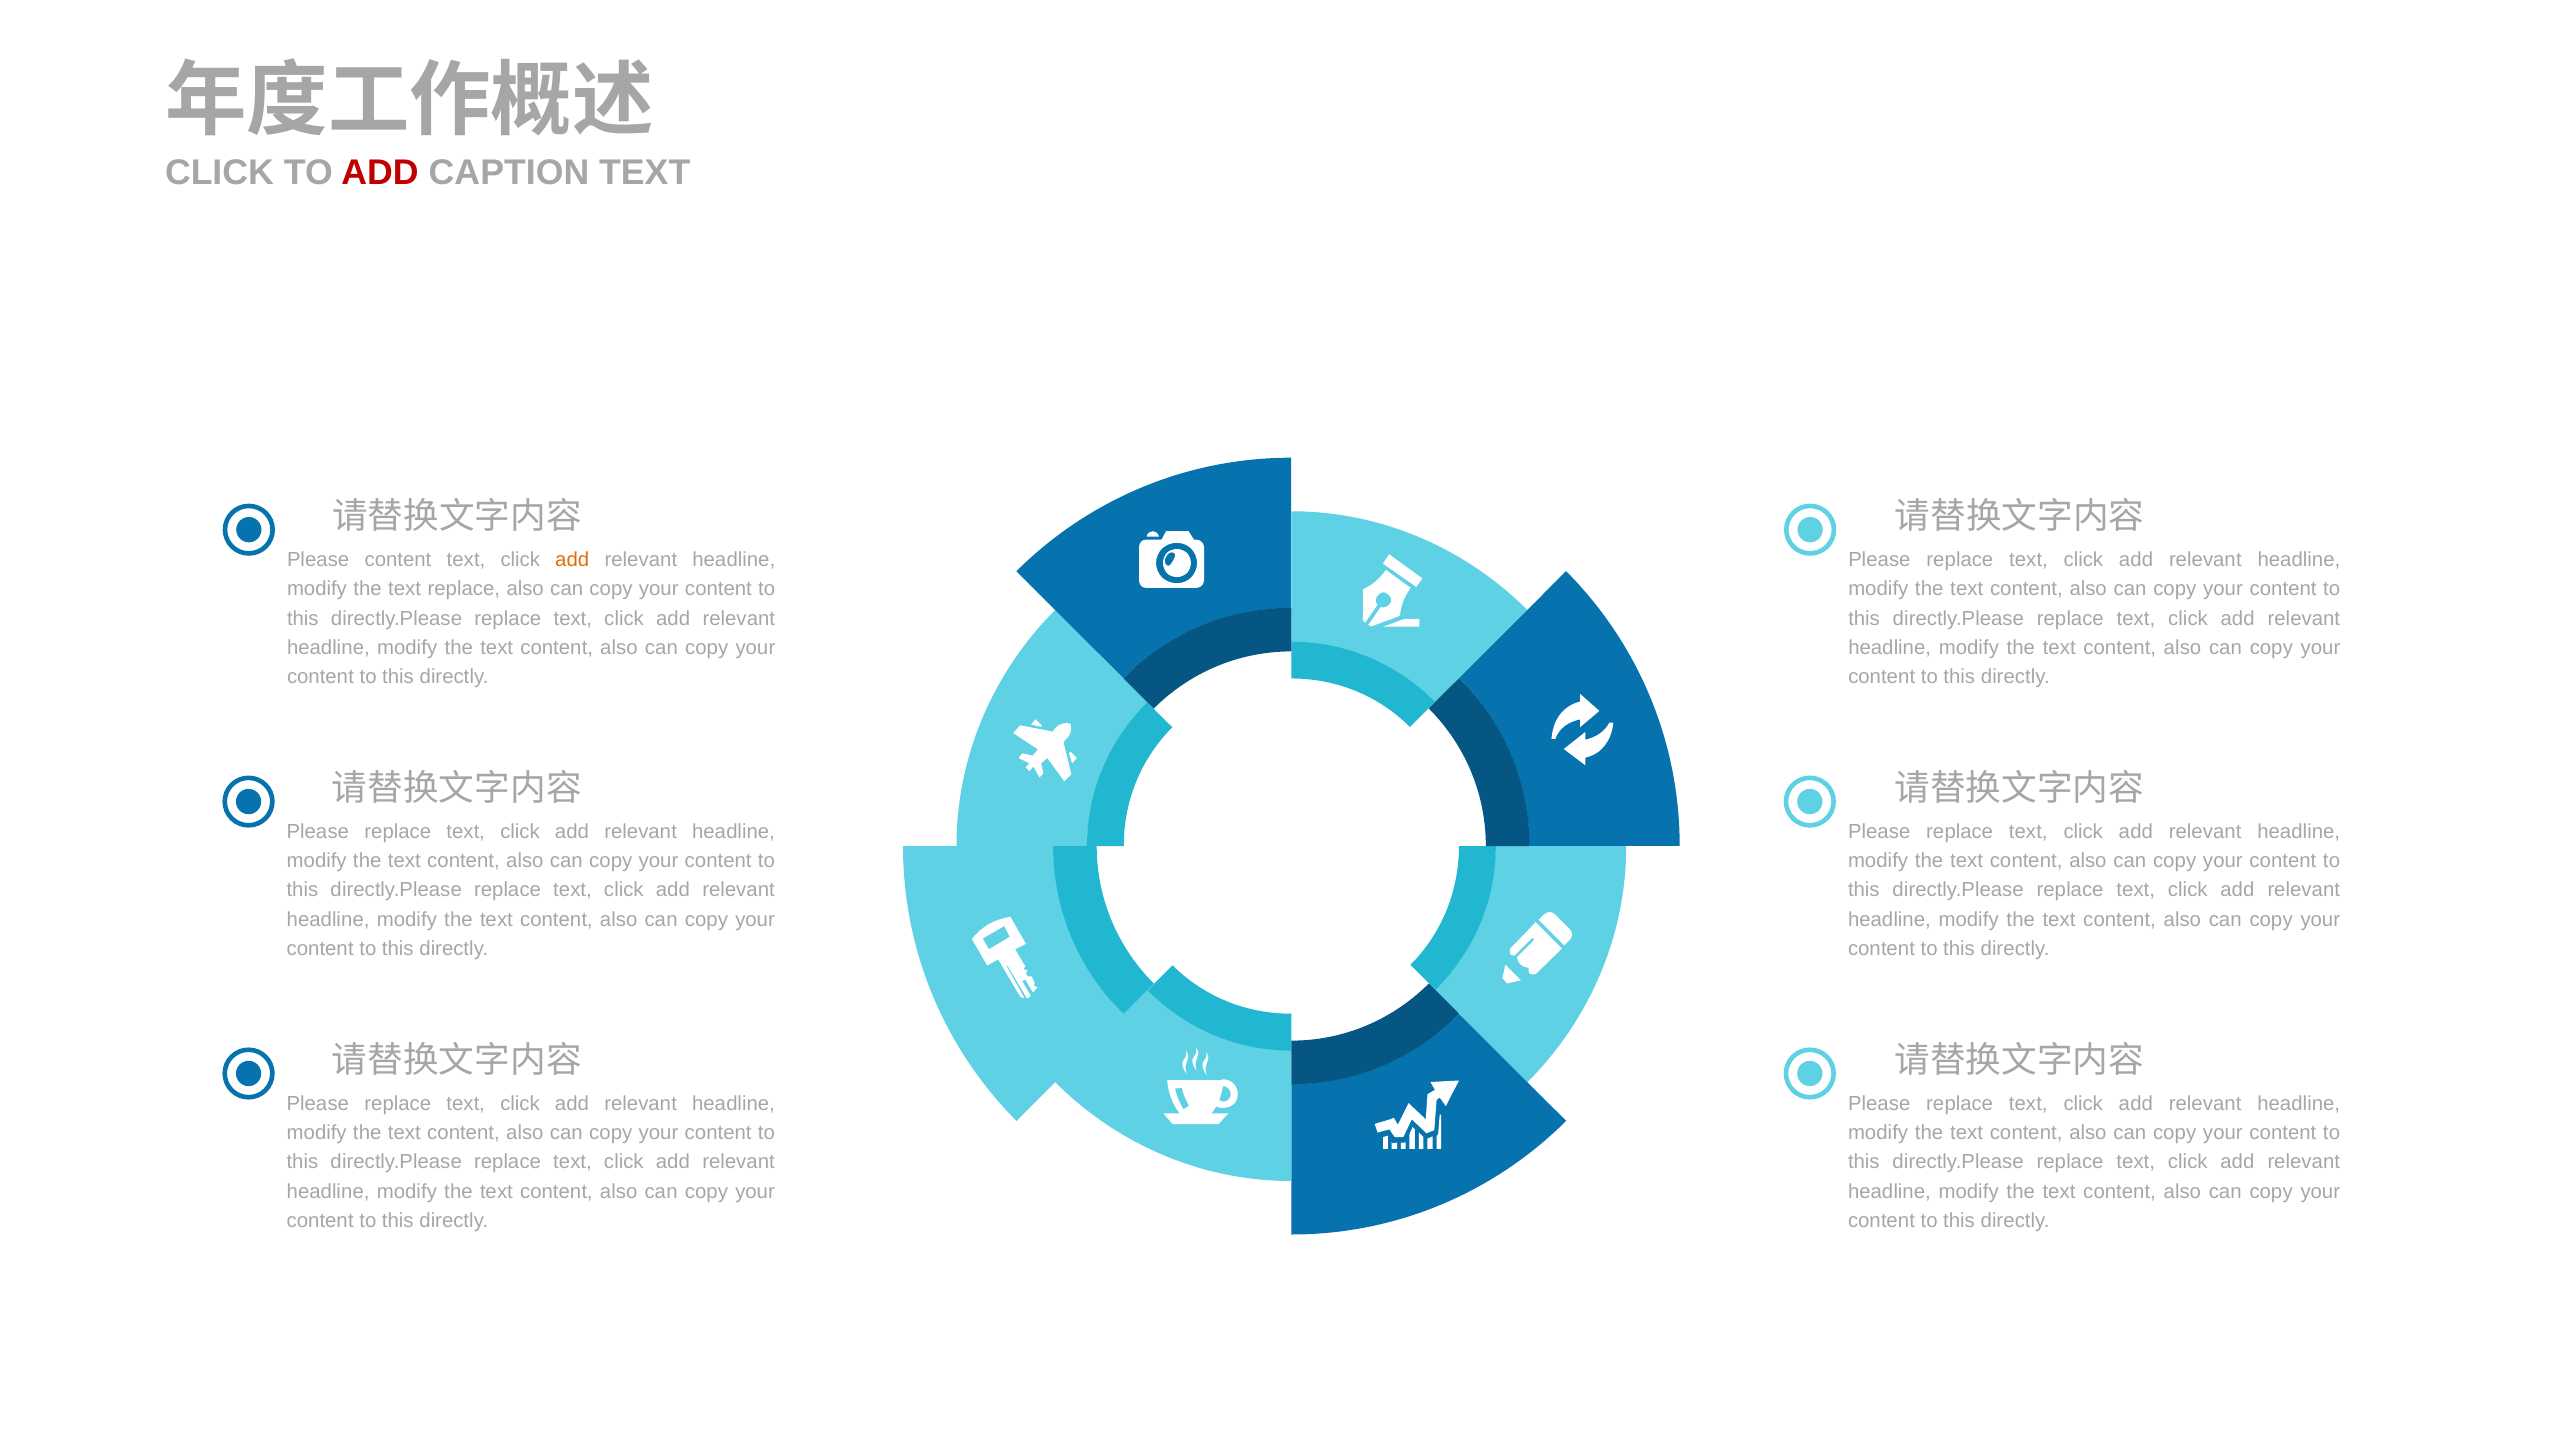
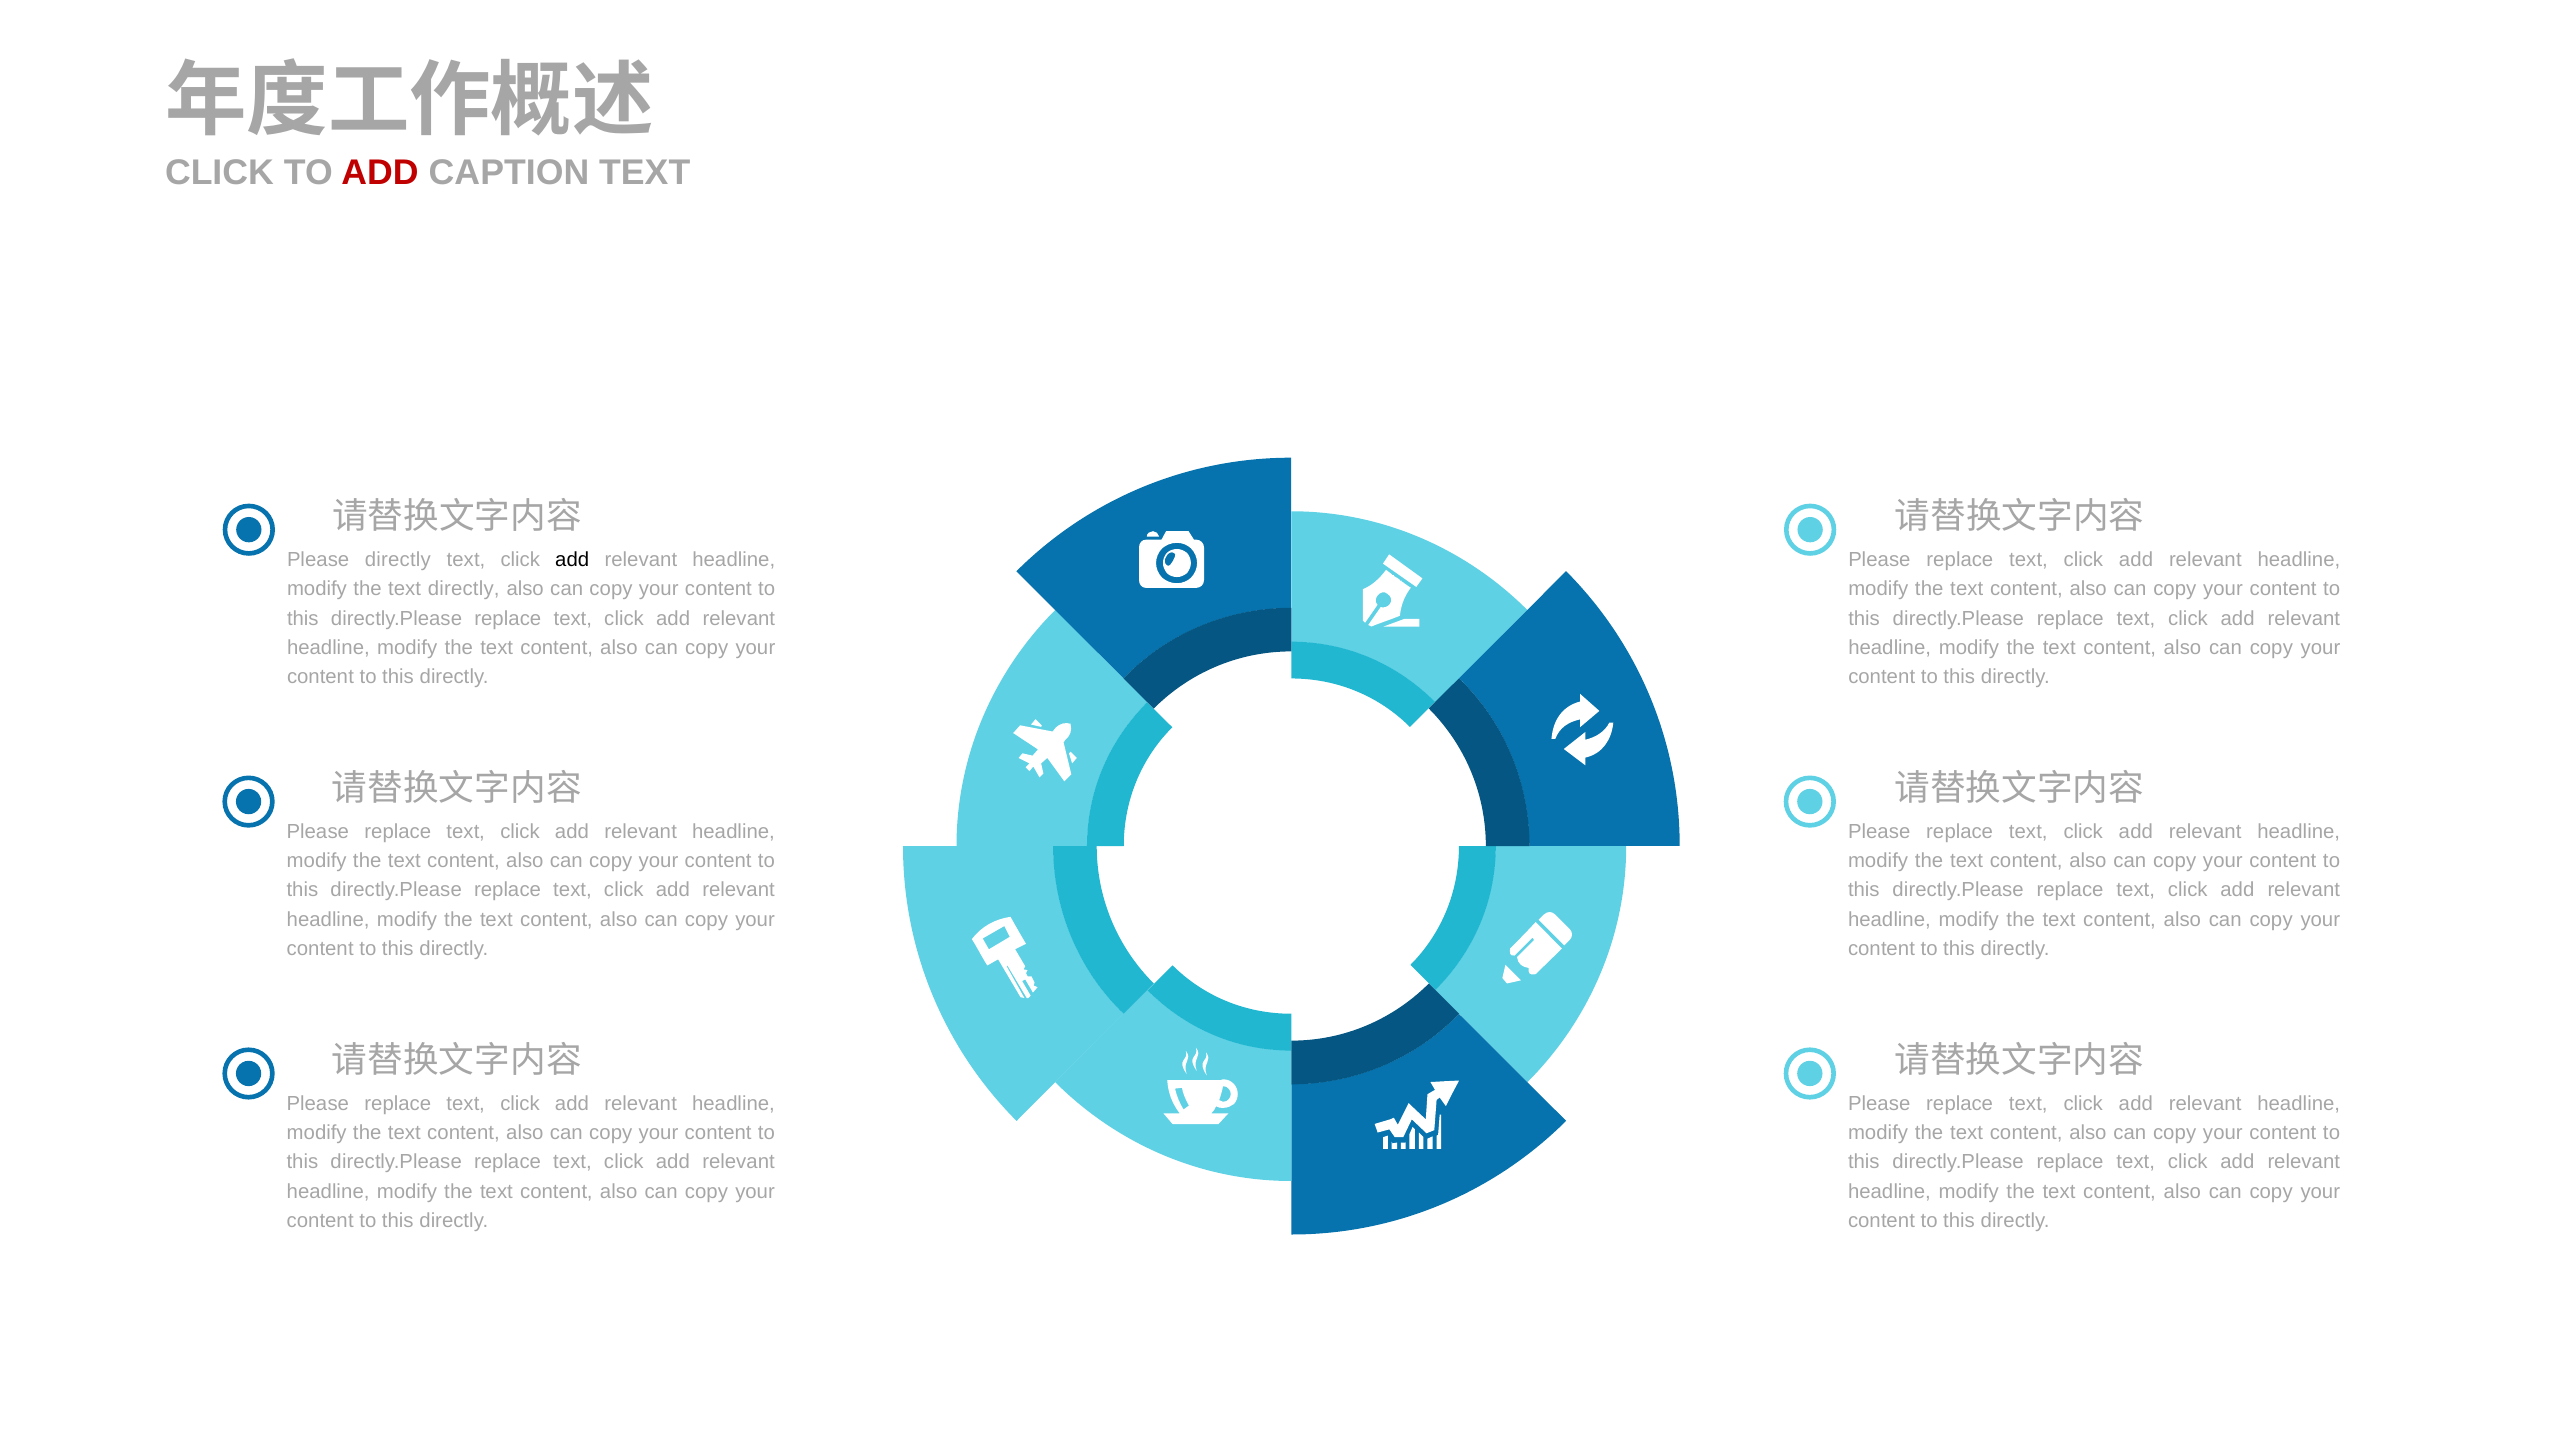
Please content: content -> directly (398, 560)
add colour: orange -> black (572, 560)
text replace: replace -> directly (464, 589)
